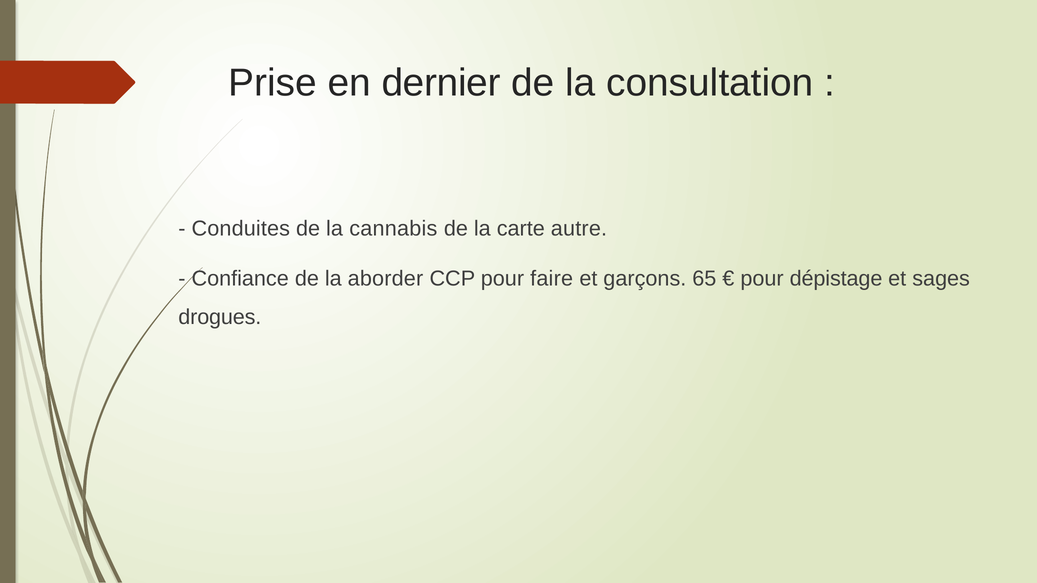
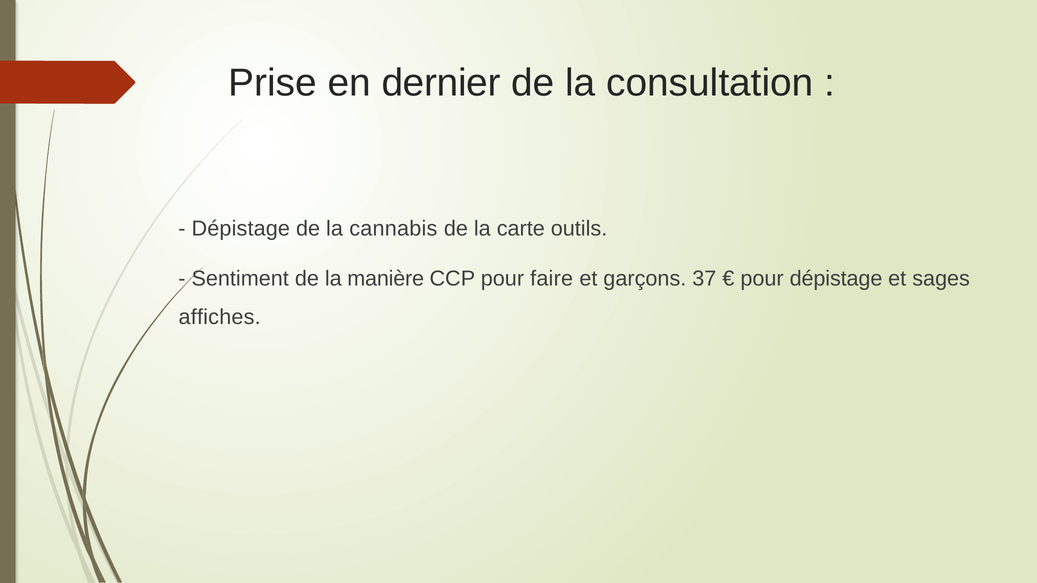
Conduites: Conduites -> Dépistage (241, 229)
autre: autre -> outils (579, 229)
Confiance: Confiance -> Sentiment (240, 279)
aborder: aborder -> manière (386, 279)
65: 65 -> 37 (704, 279)
drogues: drogues -> affiches (220, 317)
